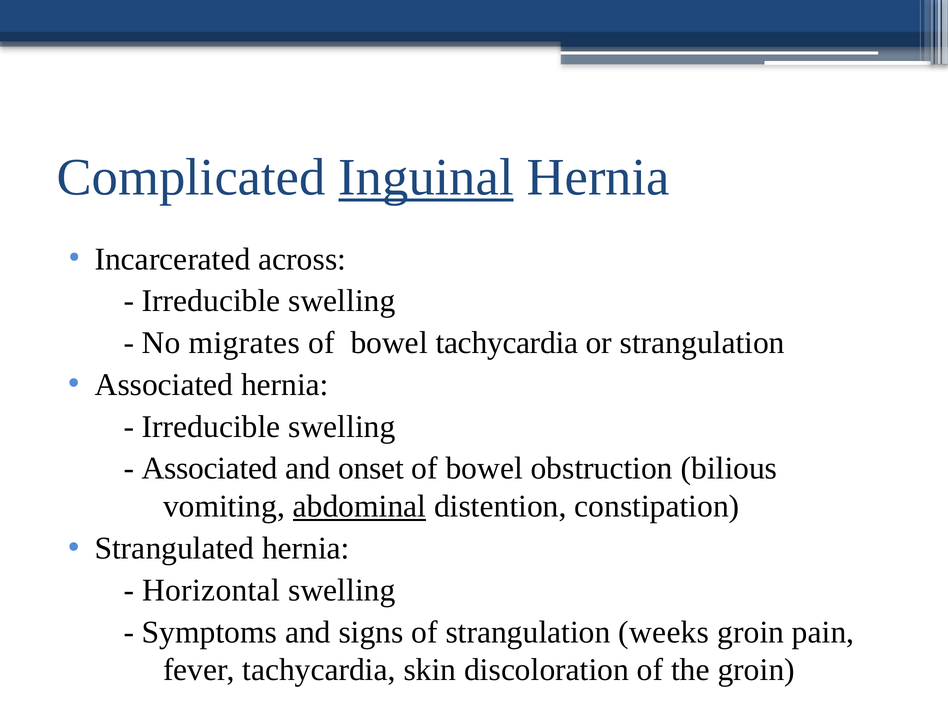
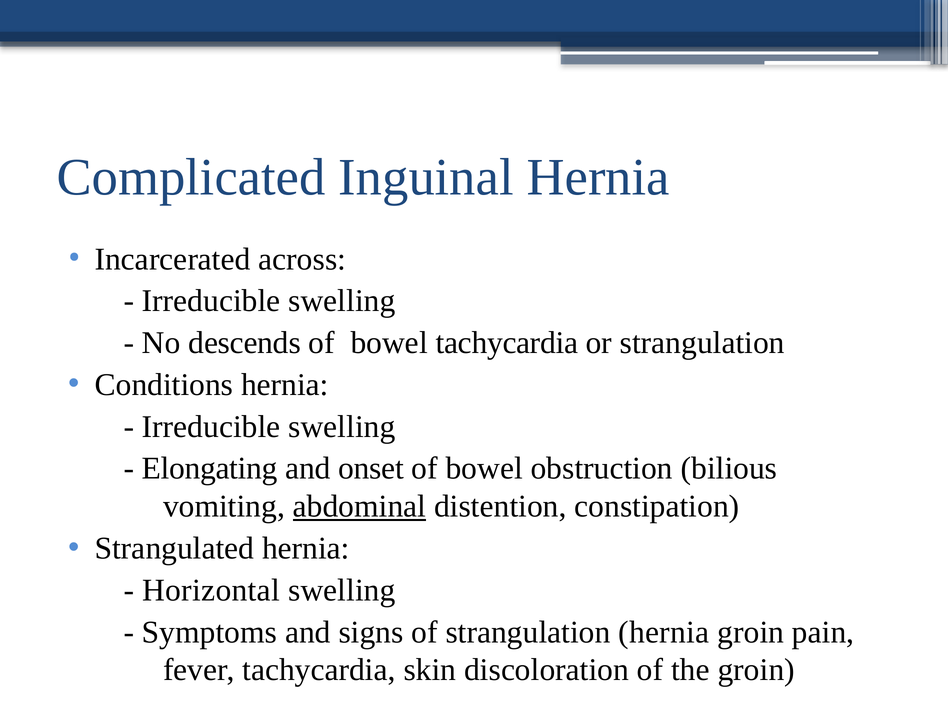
Inguinal underline: present -> none (426, 177)
migrates: migrates -> descends (245, 343)
Associated: Associated -> Conditions (164, 385)
Associated: Associated -> Elongating (210, 469)
strangulation weeks: weeks -> hernia (664, 632)
